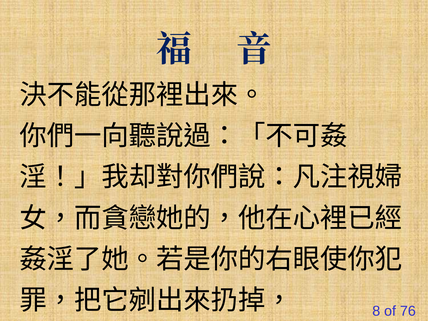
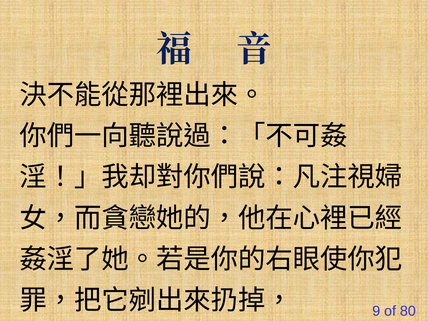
8: 8 -> 9 (376, 311)
76: 76 -> 80 (408, 311)
